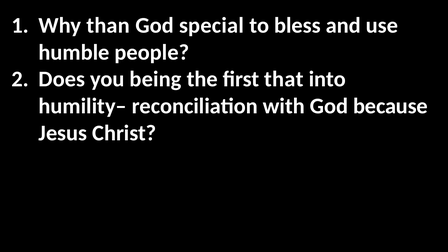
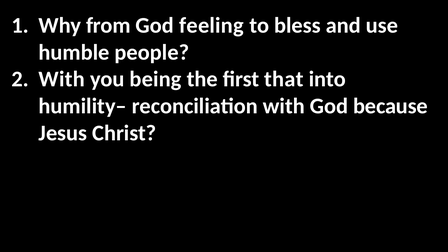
than: than -> from (108, 25)
special: special -> feeling (211, 25)
Does: Does -> With (62, 79)
